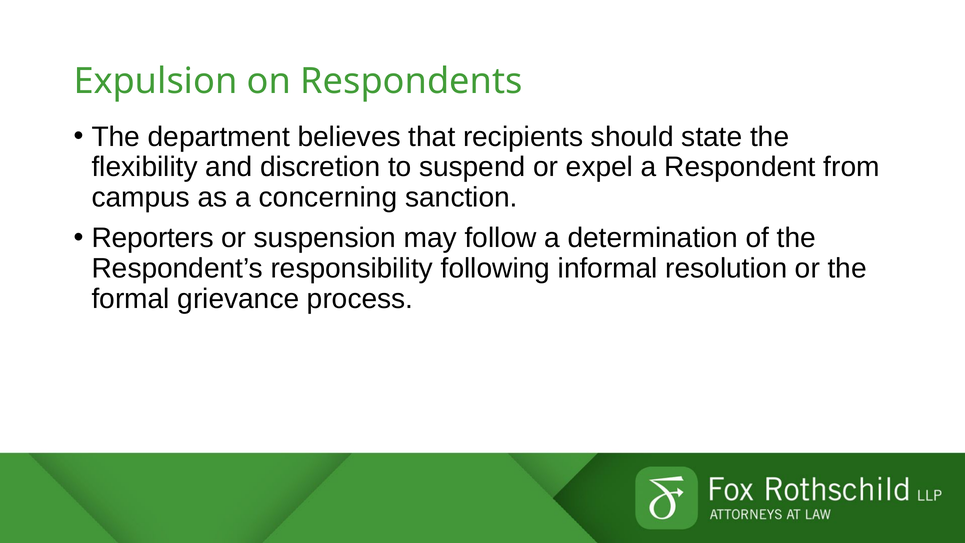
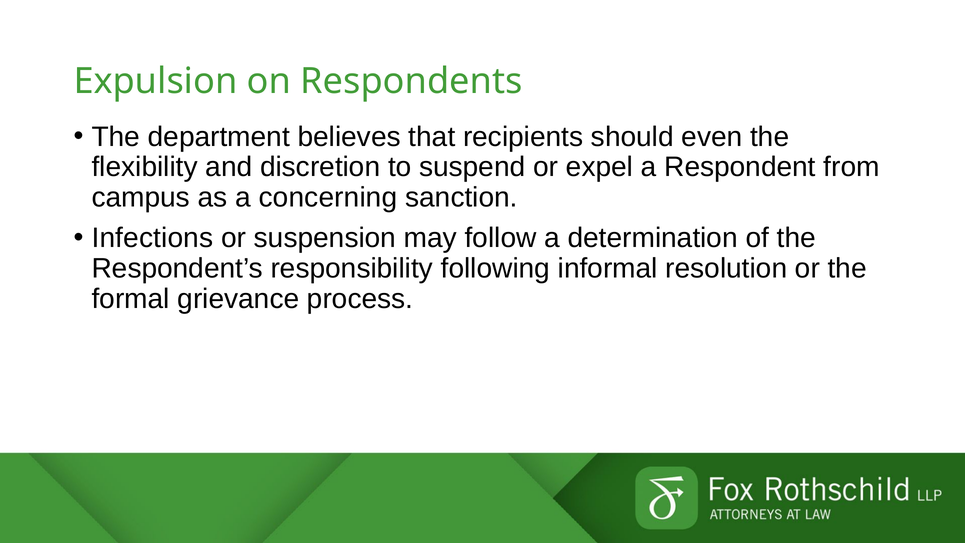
state: state -> even (712, 137)
Reporters: Reporters -> Infections (152, 238)
